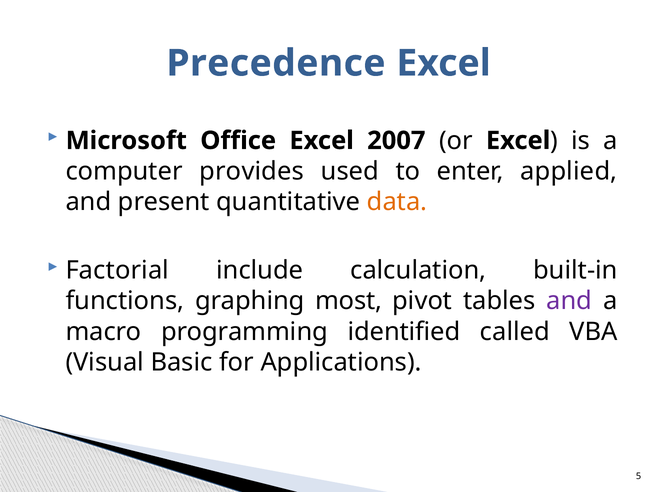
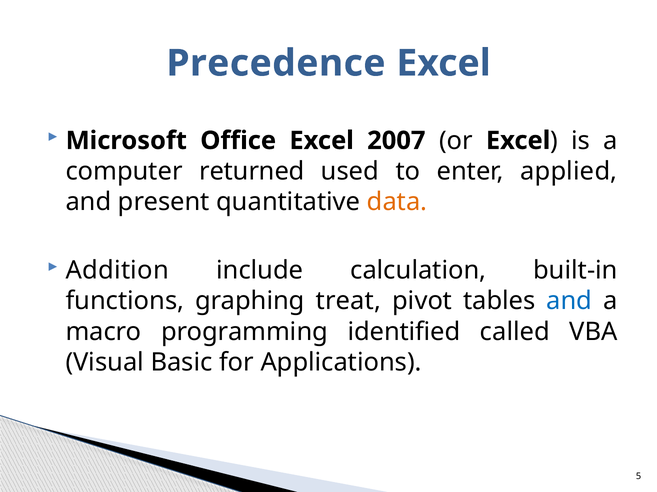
provides: provides -> returned (252, 171)
Factorial: Factorial -> Addition (117, 271)
most: most -> treat (348, 301)
and colour: purple -> blue (569, 301)
